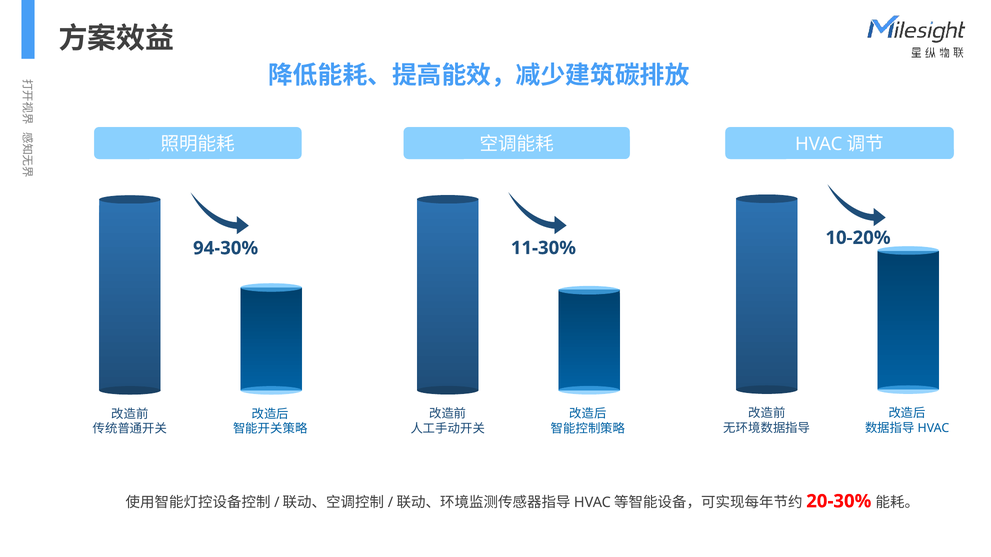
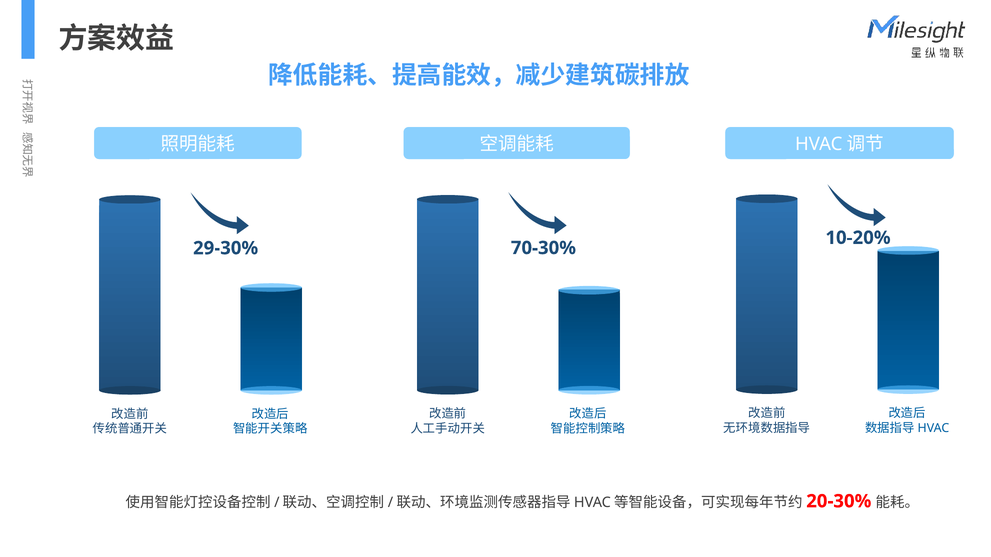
11-30%: 11-30% -> 70-30% (543, 248)
94-30%: 94-30% -> 29-30% (226, 248)
